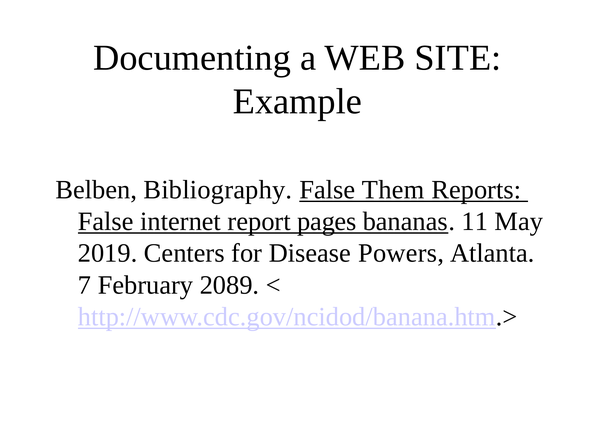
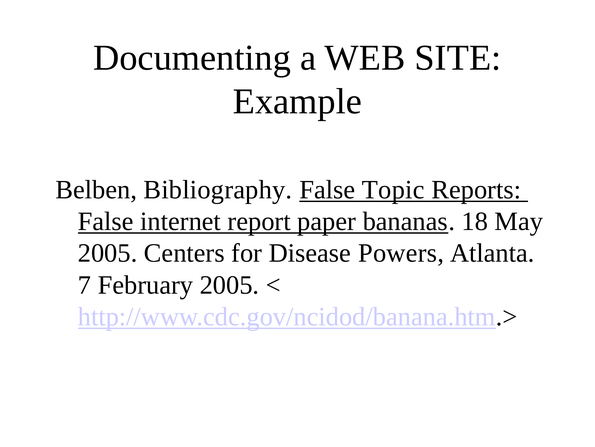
Them: Them -> Topic (393, 189)
pages: pages -> paper (327, 221)
11: 11 -> 18 (475, 221)
2019: 2019 -> 2005 (108, 253)
February 2089: 2089 -> 2005 (229, 285)
